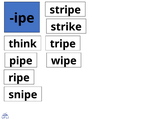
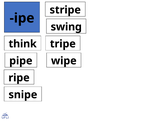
strike: strike -> swing (66, 27)
